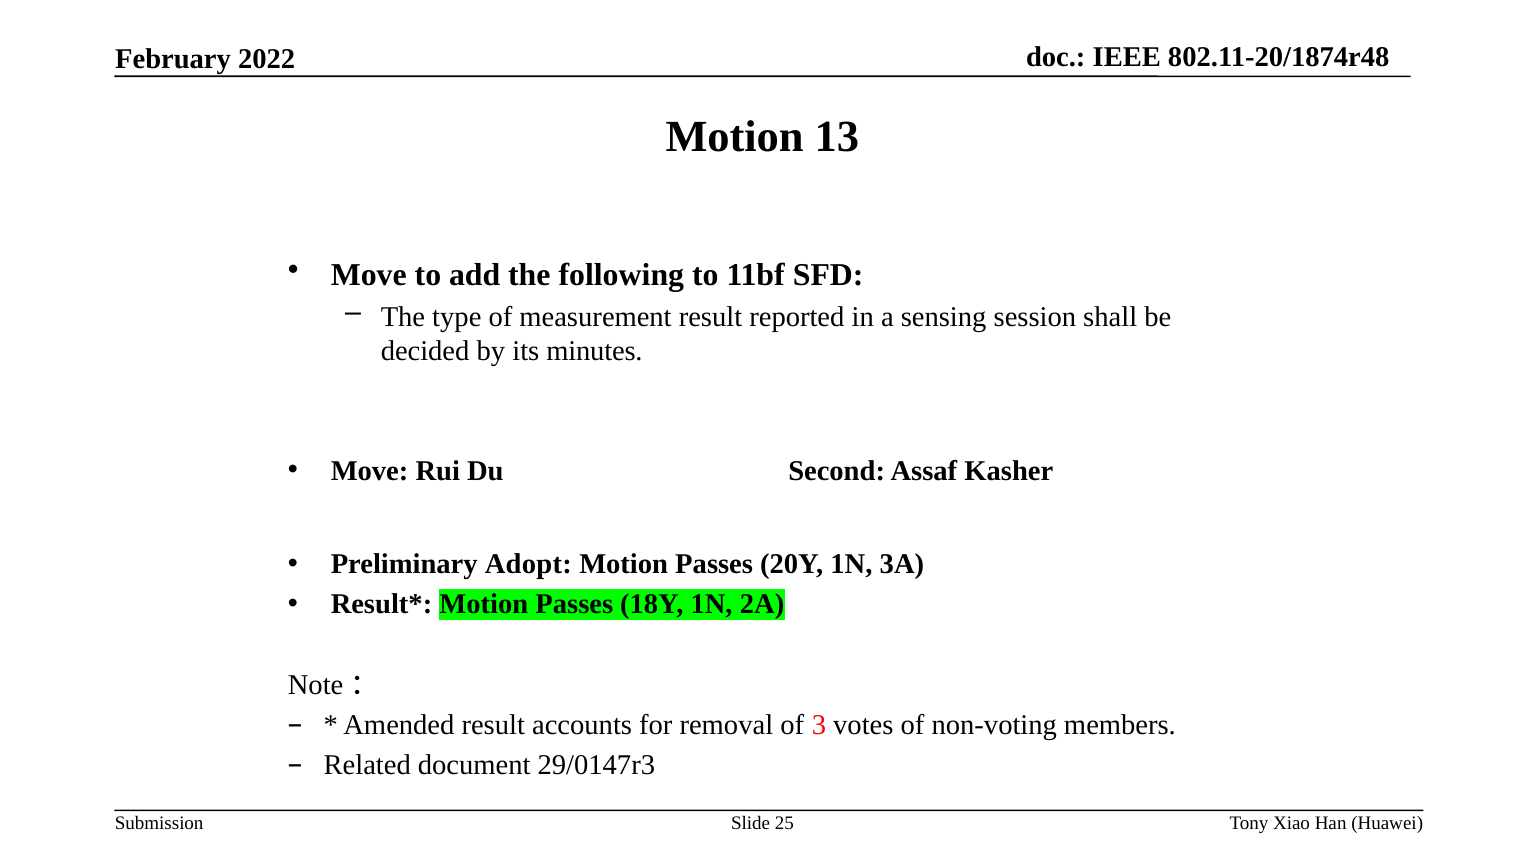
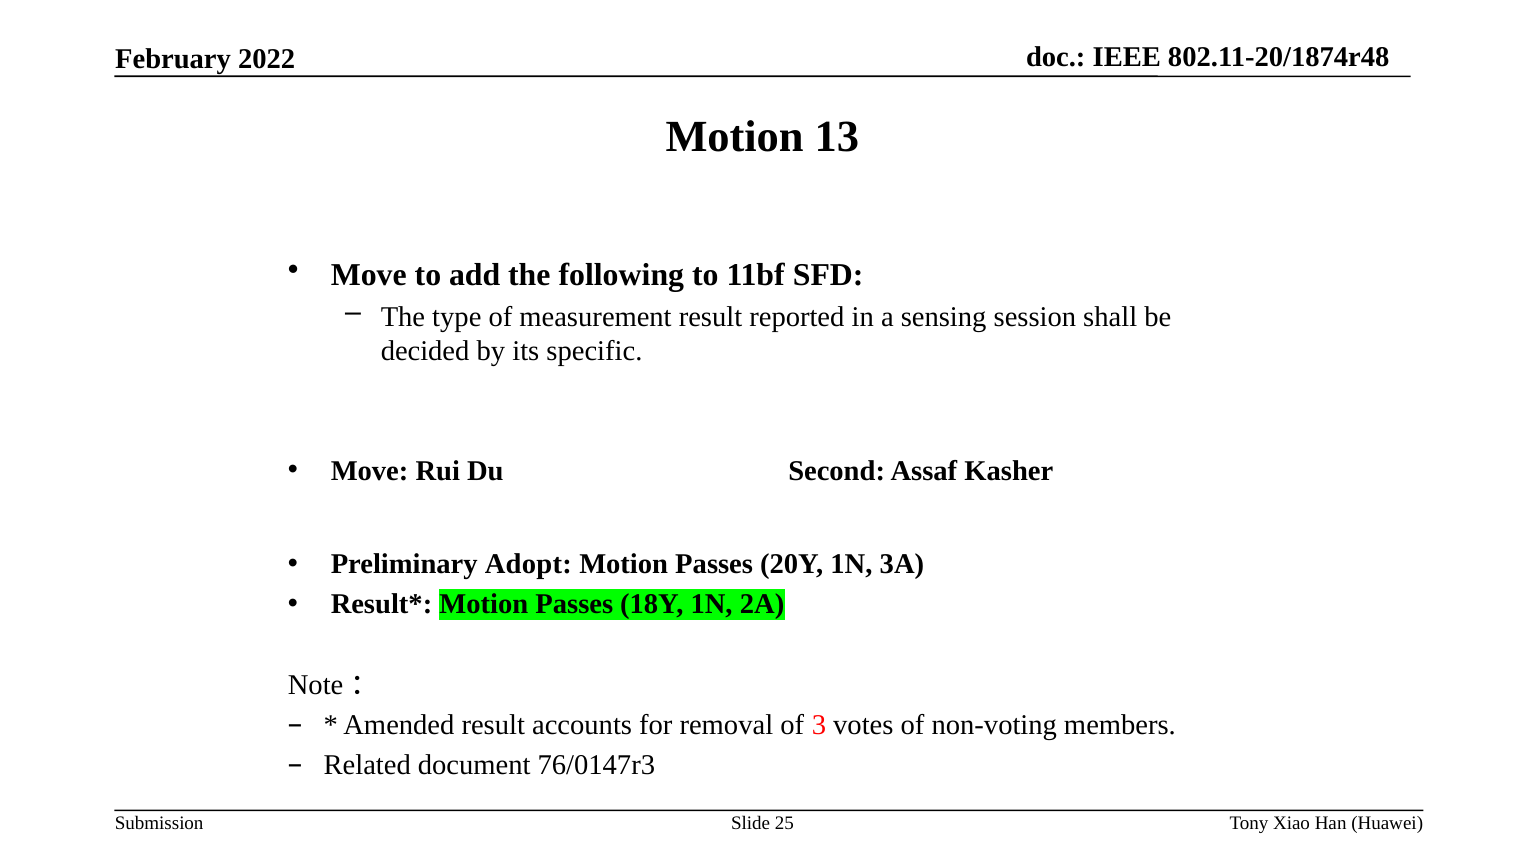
minutes: minutes -> specific (594, 351)
29/0147r3: 29/0147r3 -> 76/0147r3 (596, 764)
